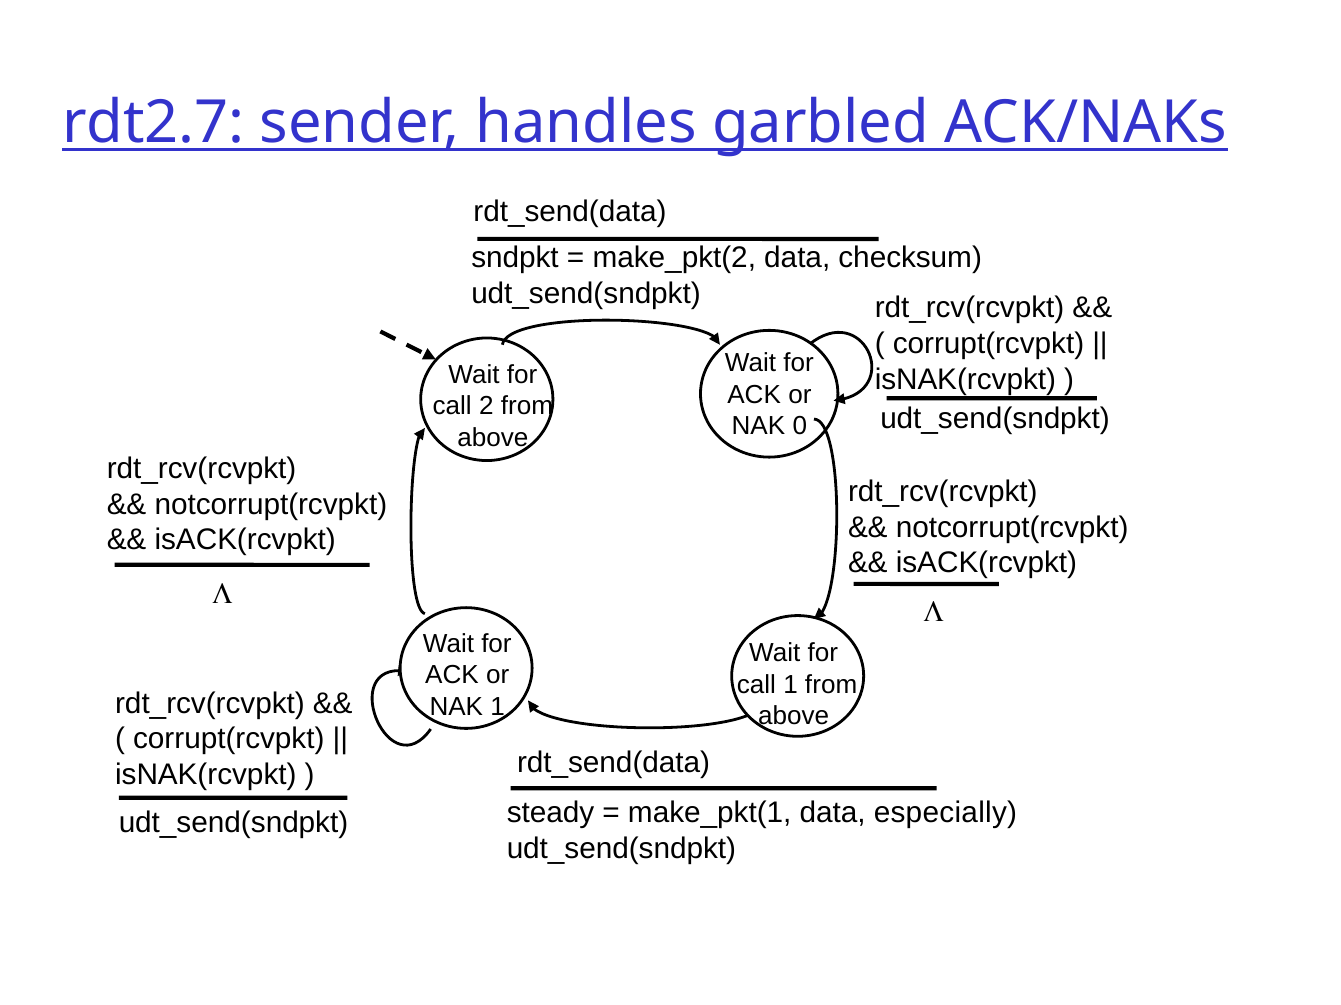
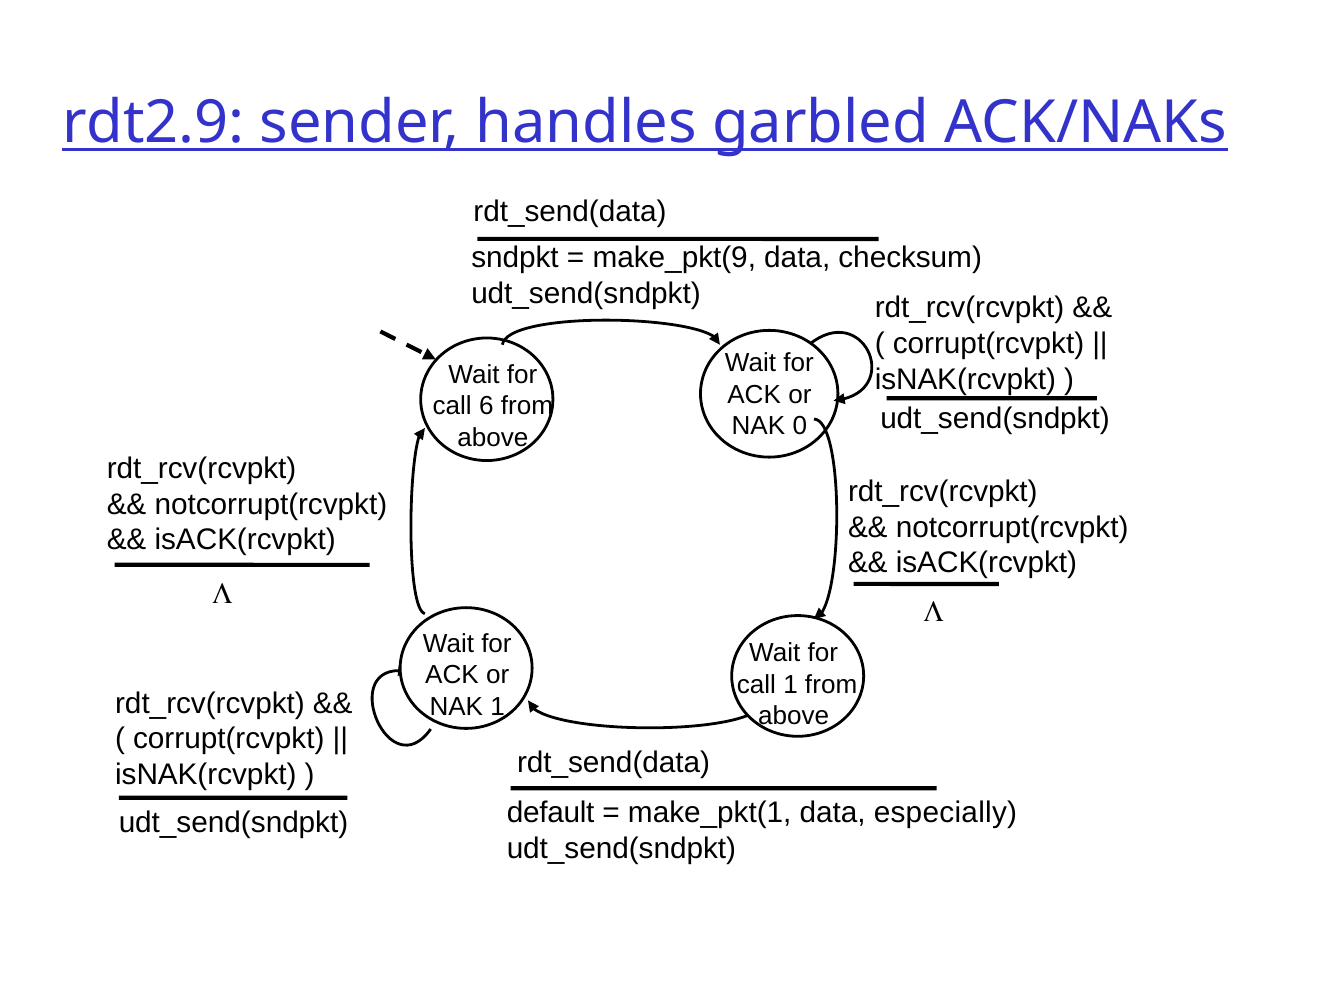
rdt2.7: rdt2.7 -> rdt2.9 (153, 123)
make_pkt(2: make_pkt(2 -> make_pkt(9 (674, 258)
2: 2 -> 6 (486, 407)
steady: steady -> default (551, 813)
